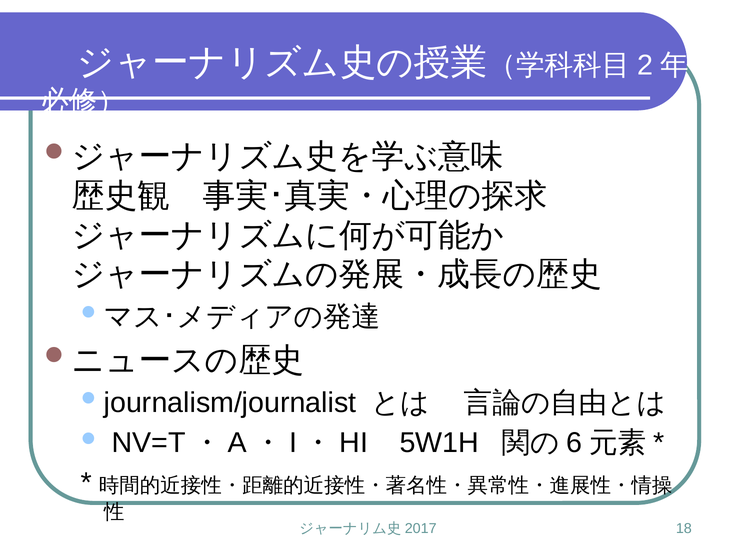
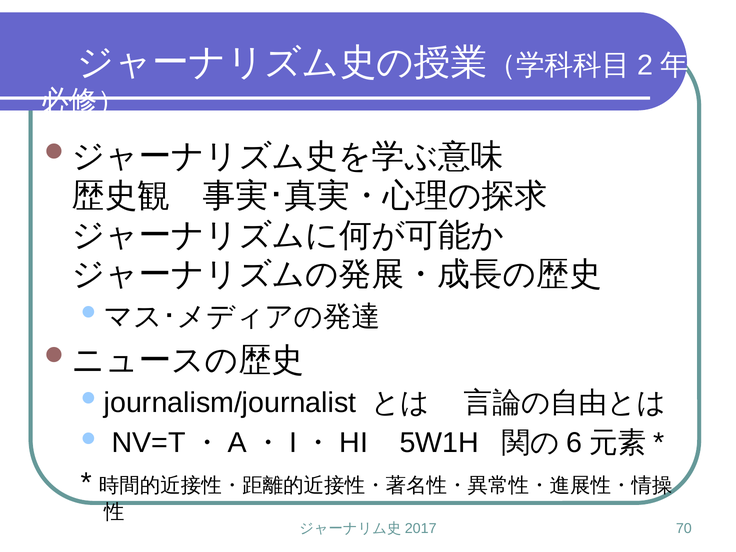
18: 18 -> 70 (684, 528)
